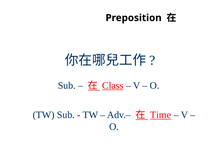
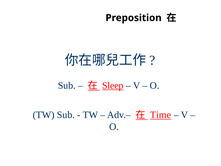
Class: Class -> Sleep (113, 85)
